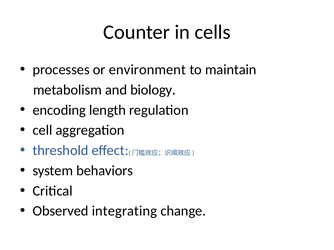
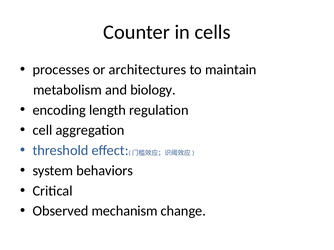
environment: environment -> architectures (147, 70)
integrating: integrating -> mechanism (125, 211)
